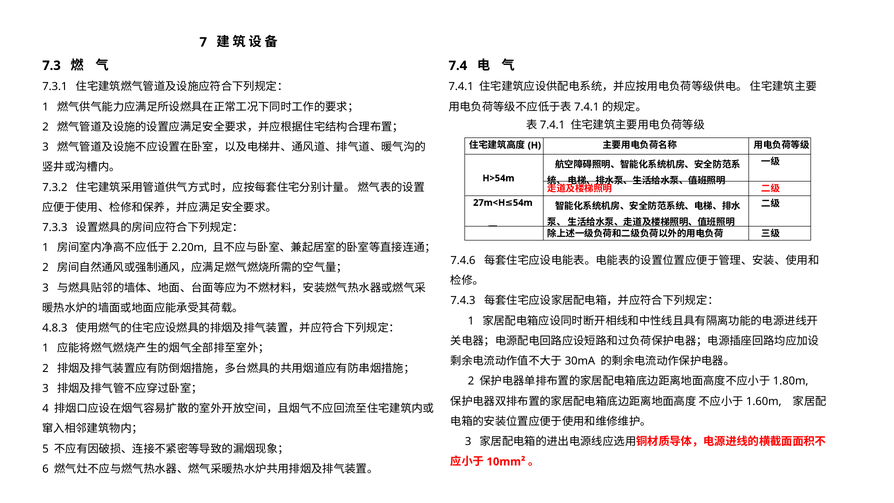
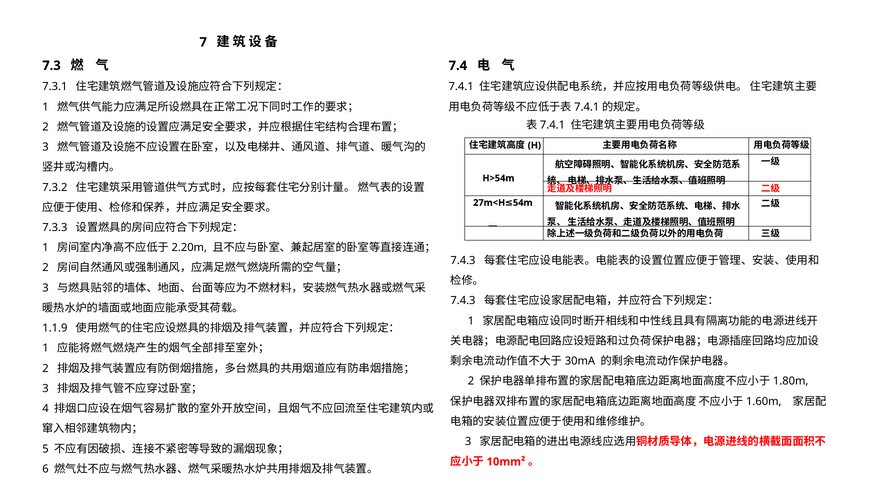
7.4.6: 7.4.6 -> 7.4.3 (463, 260)
4.8.3: 4.8.3 -> 1.1.9 (55, 328)
